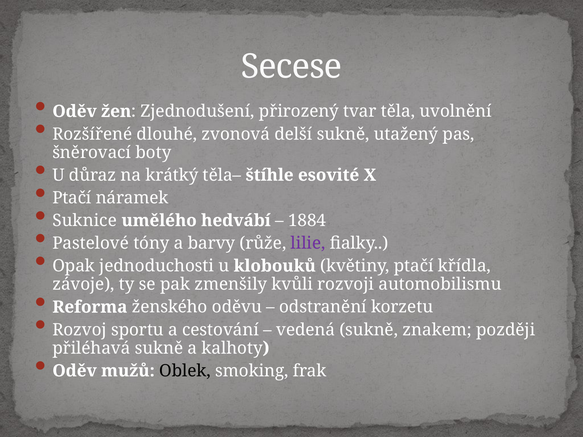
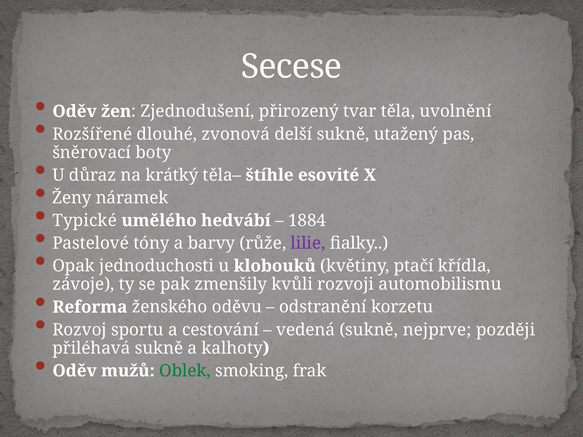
Ptačí: Ptačí -> Ženy (72, 198)
Suknice: Suknice -> Typické (85, 221)
znakem: znakem -> nejprve (437, 330)
Oblek colour: black -> green (185, 371)
